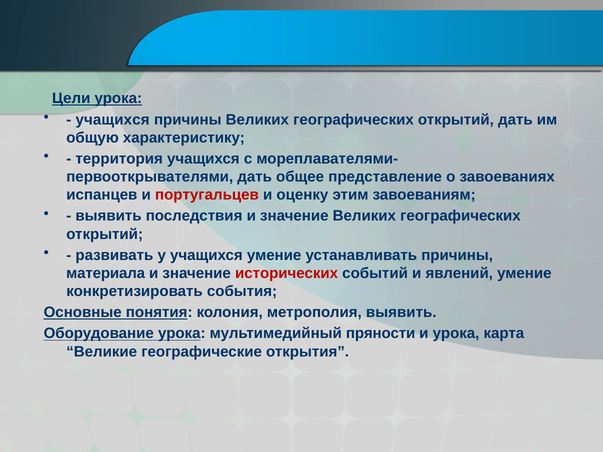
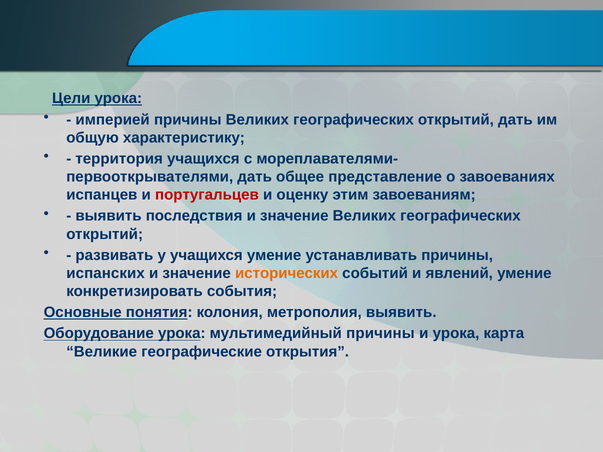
учащихся: учащихся -> империей (113, 120)
материала: материала -> испанских (106, 273)
исторических colour: red -> orange (287, 273)
мультимедийный пряности: пряности -> причины (380, 334)
